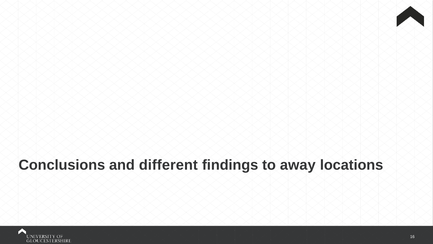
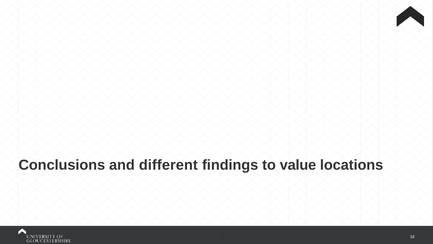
away: away -> value (298, 165)
